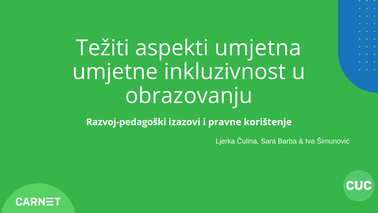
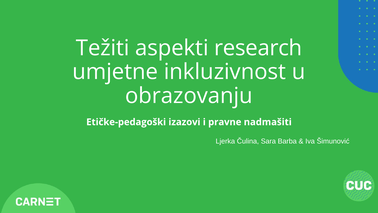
umjetna: umjetna -> research (258, 48)
Razvoj-pedagoški: Razvoj-pedagoški -> Etičke-pedagoški (126, 122)
korištenje: korištenje -> nadmašiti (268, 122)
